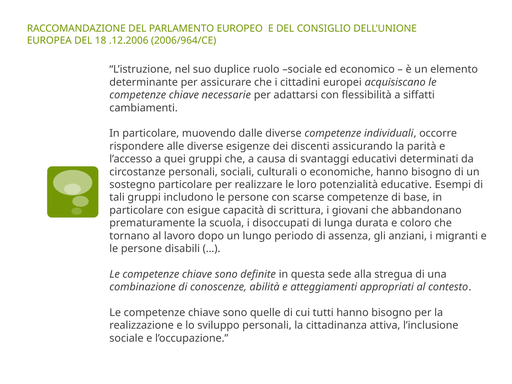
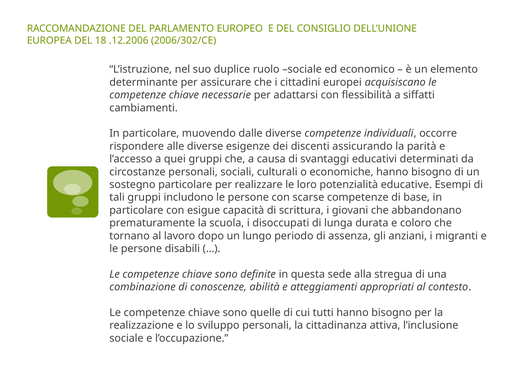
2006/964/CE: 2006/964/CE -> 2006/302/CE (184, 40)
